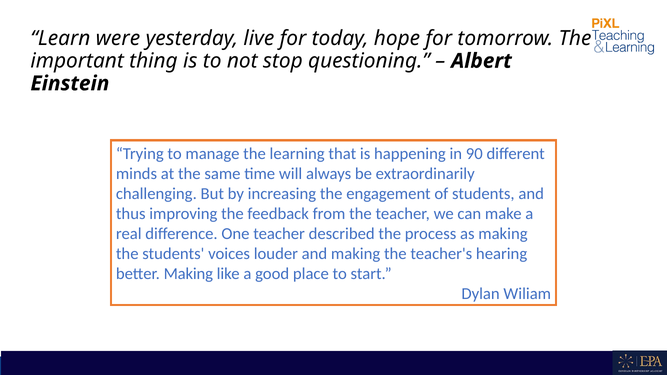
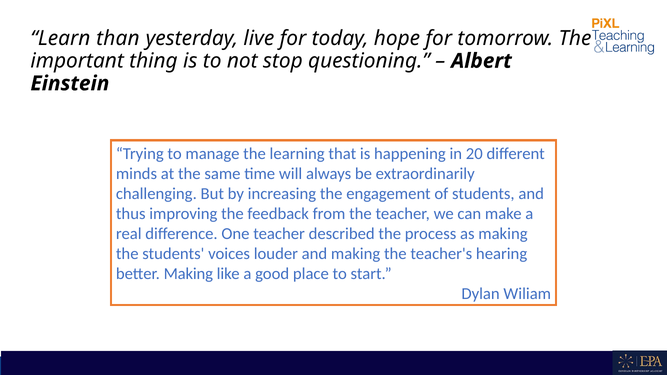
were: were -> than (118, 38)
90: 90 -> 20 (474, 154)
